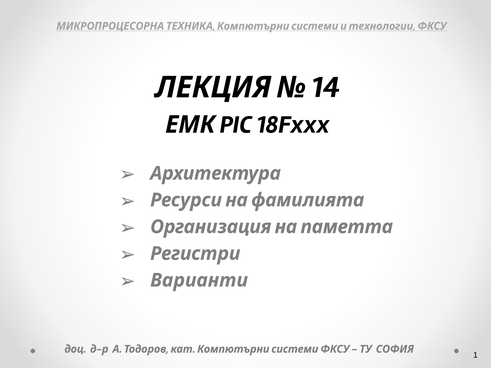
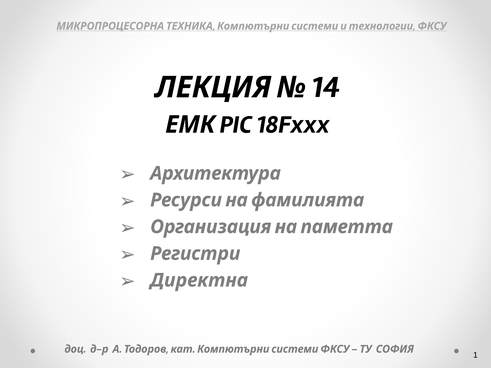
Варианти: Варианти -> Директна (199, 280)
